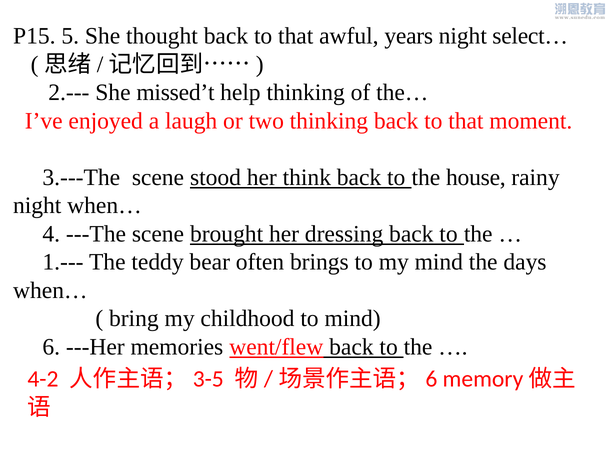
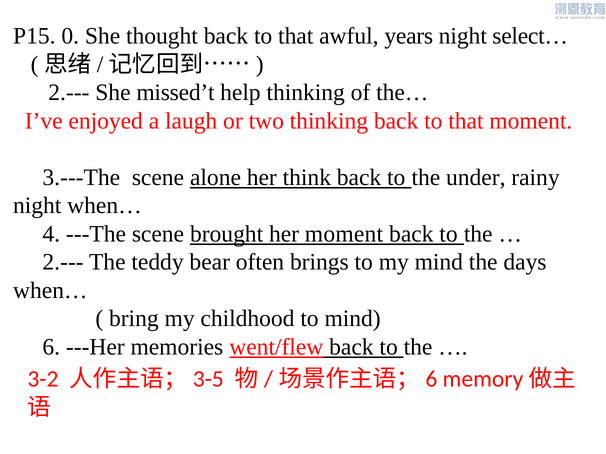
5: 5 -> 0 (70, 36)
stood: stood -> alone (216, 178)
house: house -> under (476, 178)
her dressing: dressing -> moment (344, 234)
1.---: 1.--- -> 2.--- (63, 262)
4-2: 4-2 -> 3-2 (43, 380)
